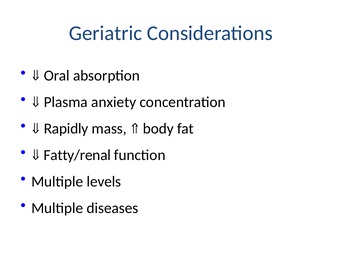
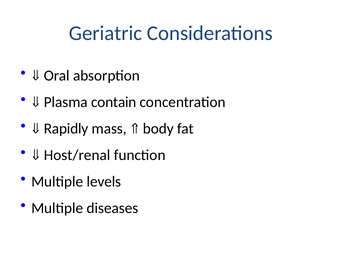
anxiety: anxiety -> contain (114, 102)
Fatty/renal: Fatty/renal -> Host/renal (77, 155)
